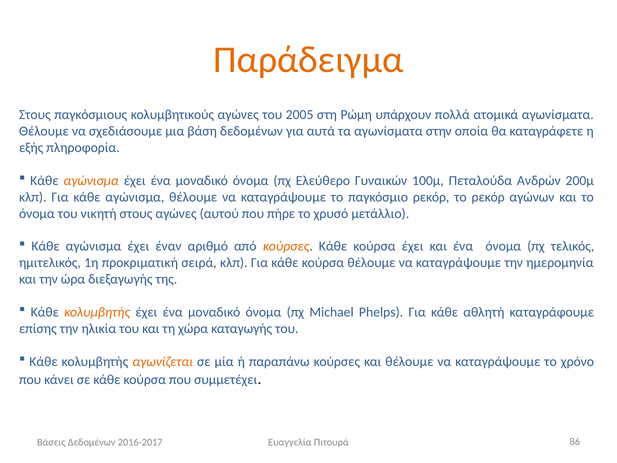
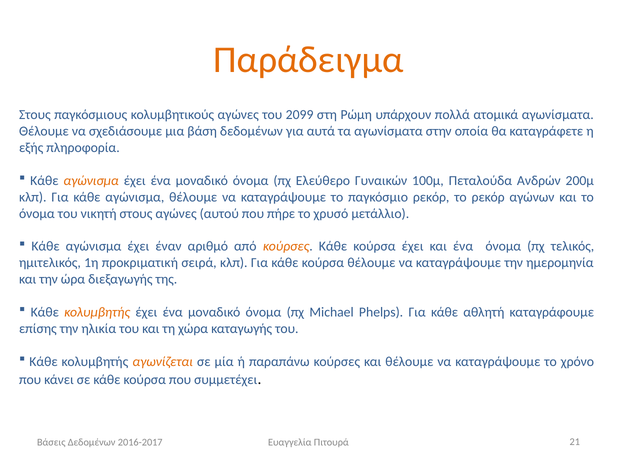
2005: 2005 -> 2099 (300, 115)
86: 86 -> 21 (575, 442)
